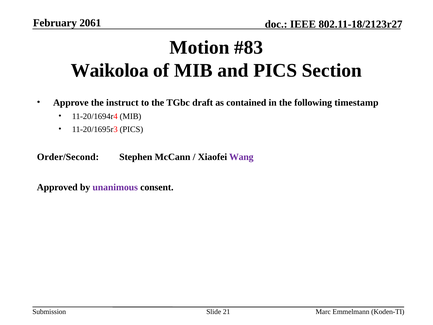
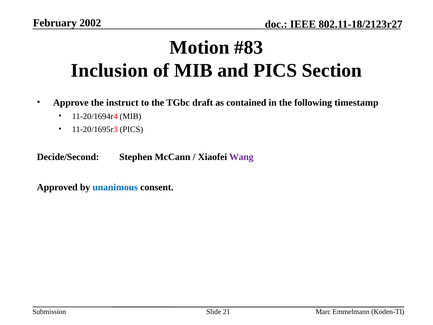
2061: 2061 -> 2002 (90, 23)
Waikoloa: Waikoloa -> Inclusion (110, 71)
Order/Second: Order/Second -> Decide/Second (68, 157)
unanimous colour: purple -> blue (115, 187)
